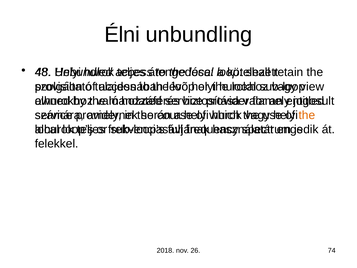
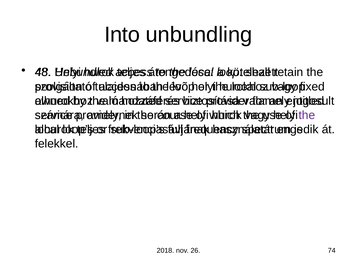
Élni: Élni -> Into (122, 35)
view: view -> fixed (312, 87)
the colour: orange -> purple (307, 115)
